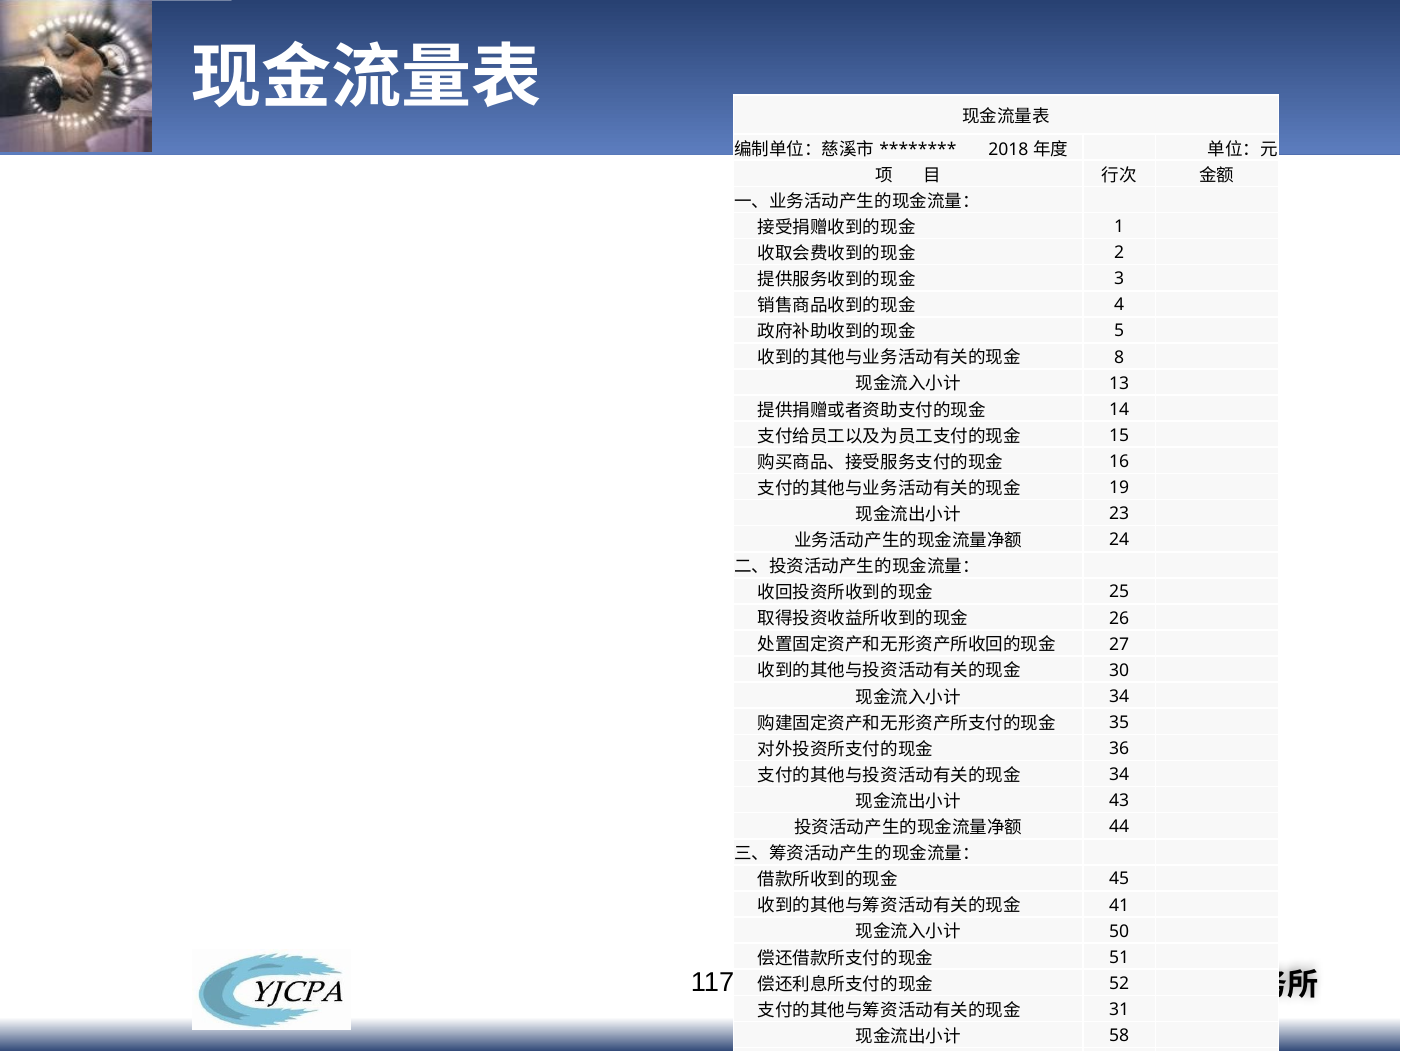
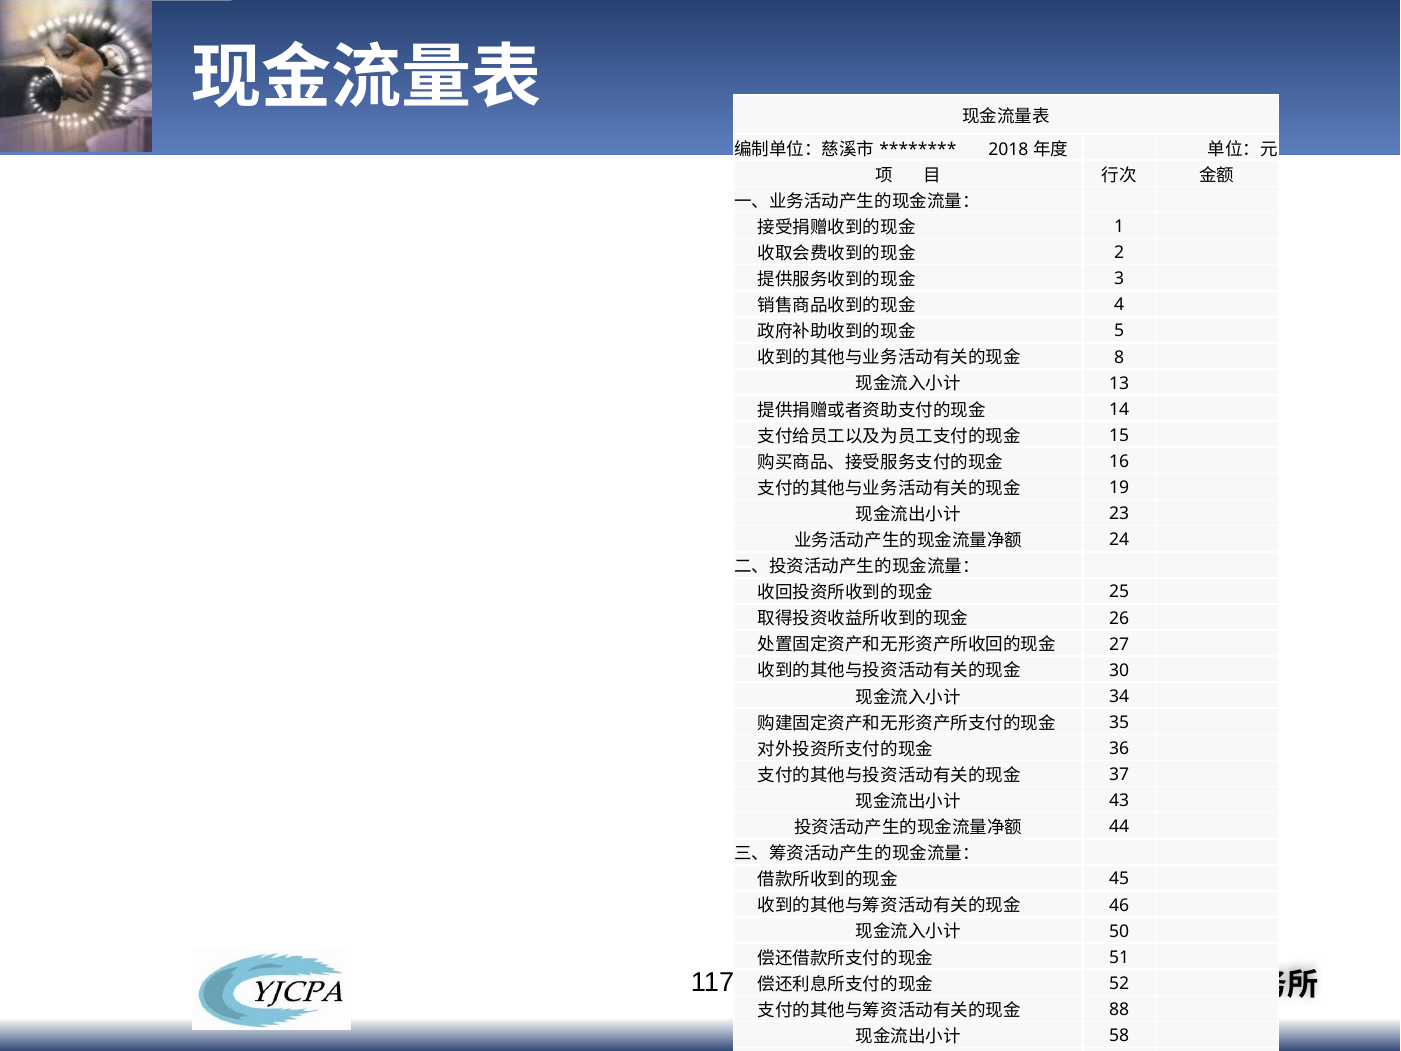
34: 34 -> 37 (1119, 775)
41: 41 -> 46 (1119, 905)
31: 31 -> 88 (1119, 1009)
